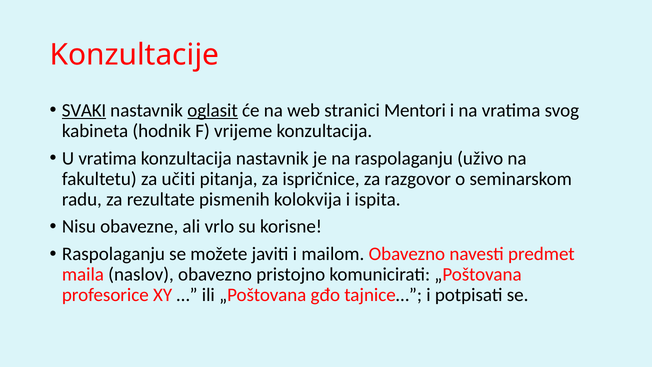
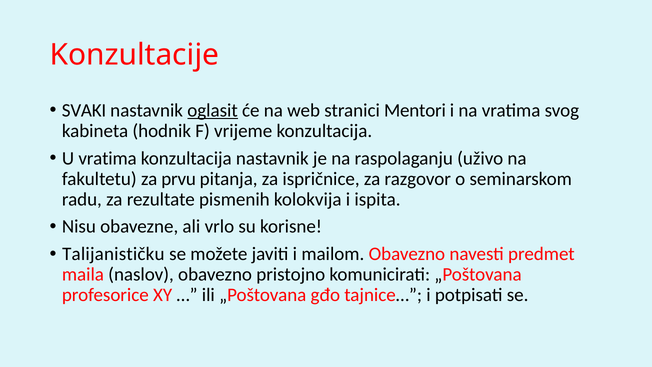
SVAKI underline: present -> none (84, 110)
učiti: učiti -> prvu (179, 179)
Raspolaganju: Raspolaganju -> Talijanističku (113, 254)
